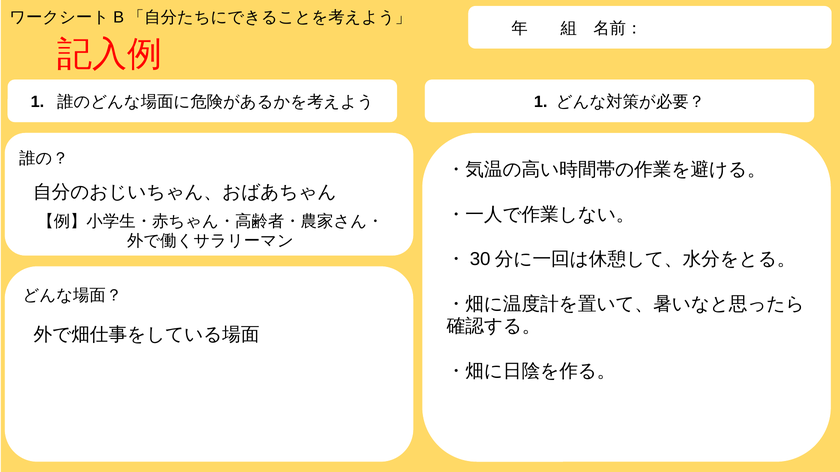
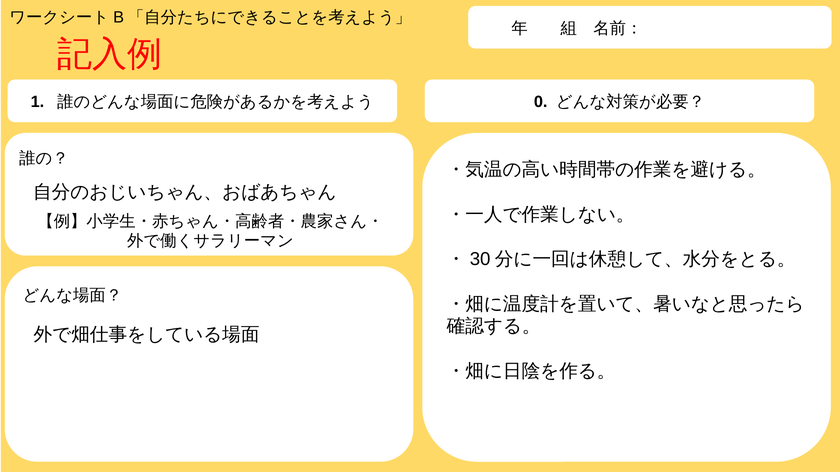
1: 1 -> 0 (541, 102)
